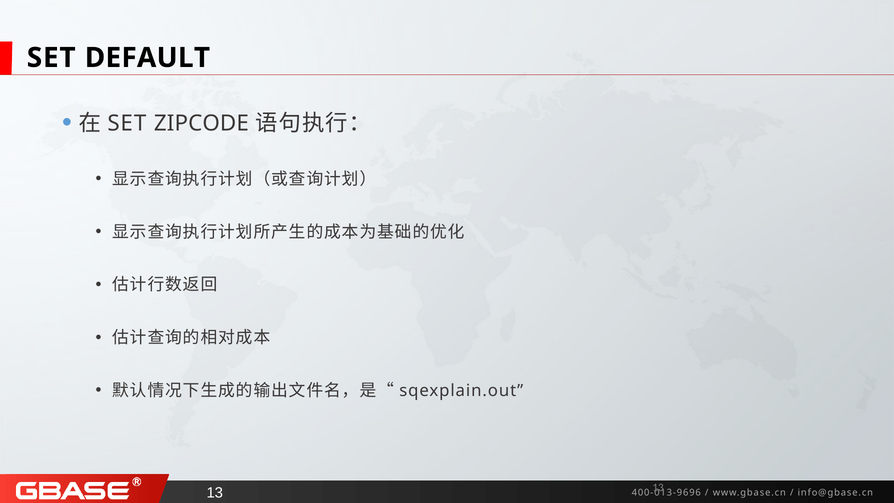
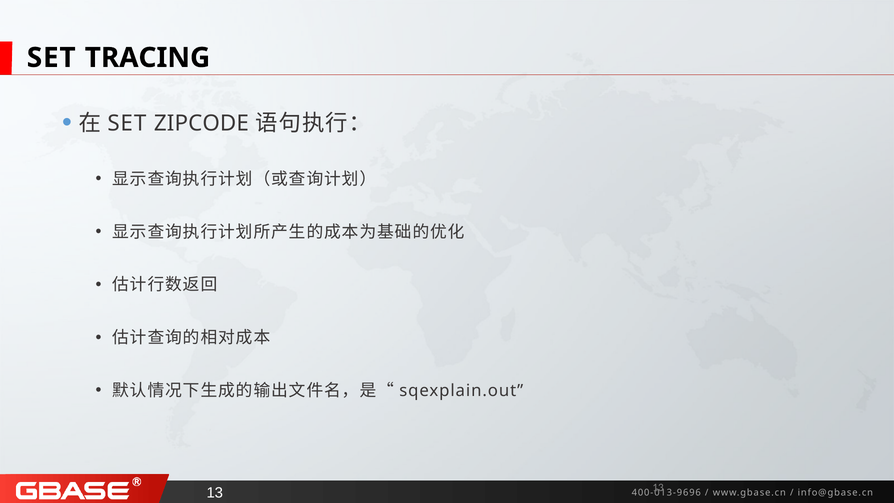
DEFAULT: DEFAULT -> TRACING (148, 58)
